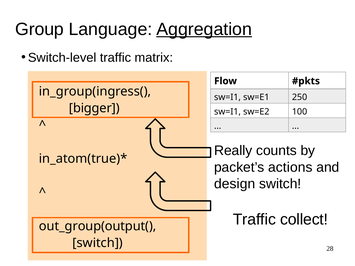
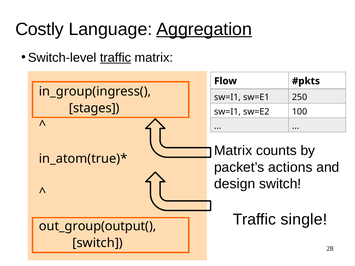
Group: Group -> Costly (40, 29)
traffic underline: none -> present (115, 58)
bigger: bigger -> stages (94, 108)
Really: Really -> Matrix (233, 151)
collect: collect -> single (304, 220)
